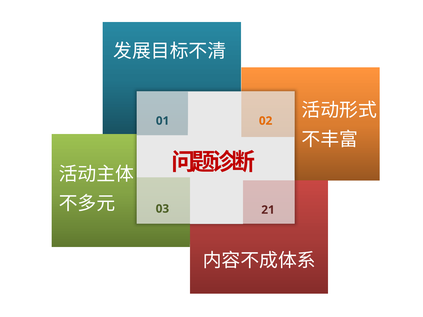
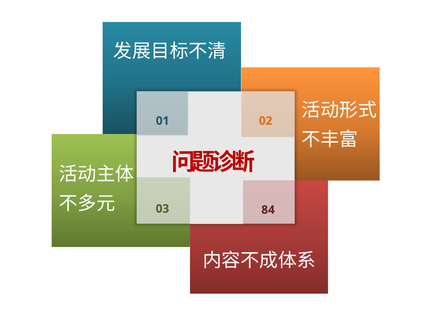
21: 21 -> 84 (268, 210)
